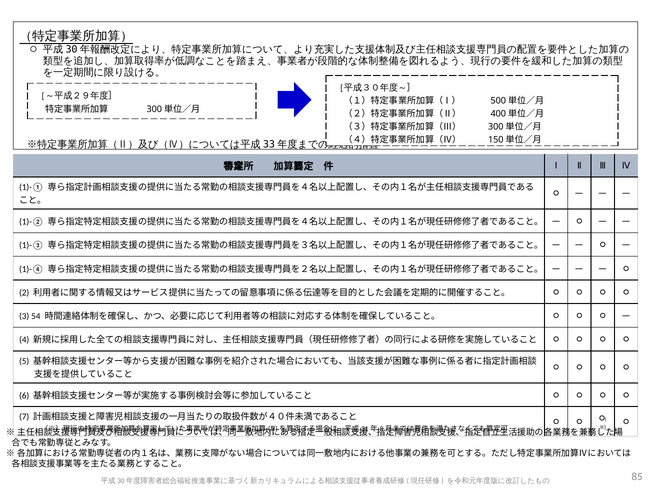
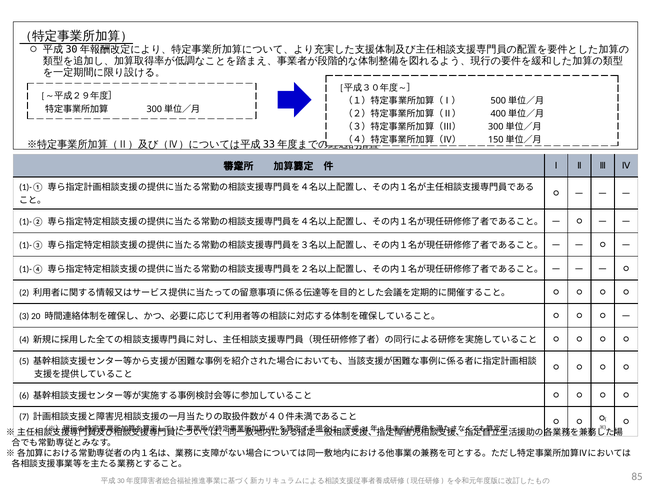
54: 54 -> 20 (36, 316)
